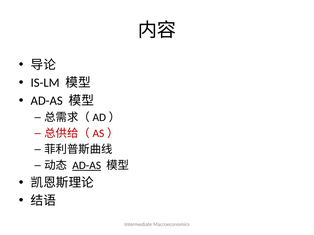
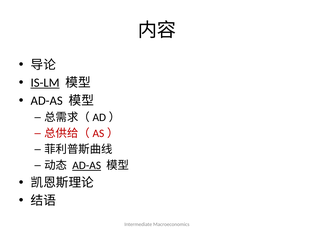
IS-LM underline: none -> present (45, 83)
